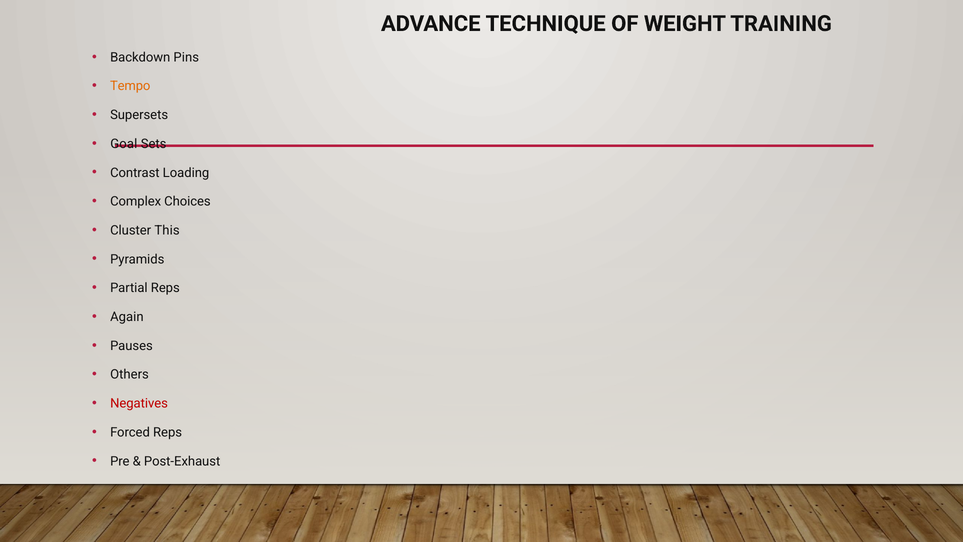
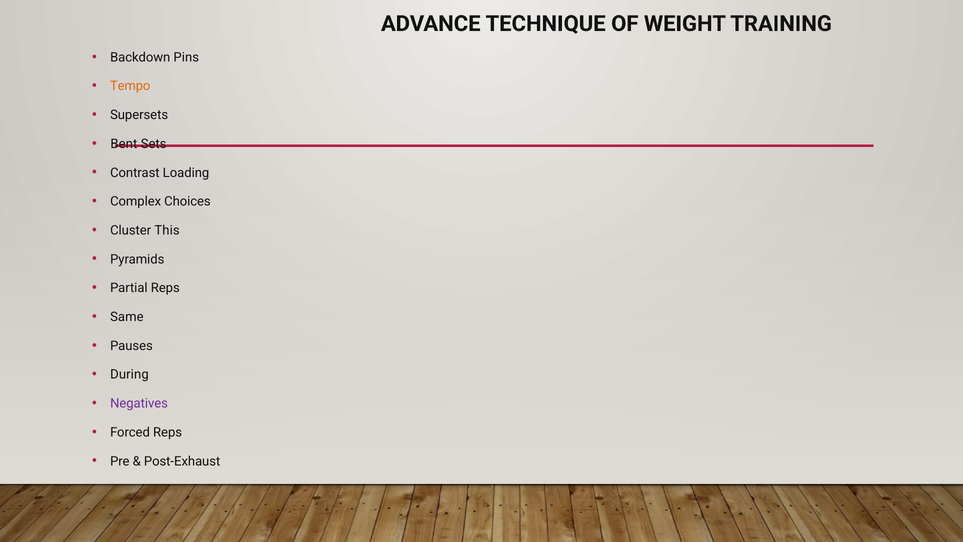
Goal: Goal -> Bent (124, 144)
Again: Again -> Same (127, 317)
Others: Others -> During (129, 374)
Negatives colour: red -> purple (139, 403)
